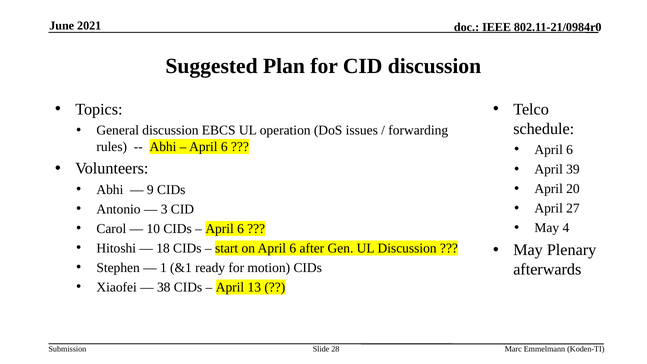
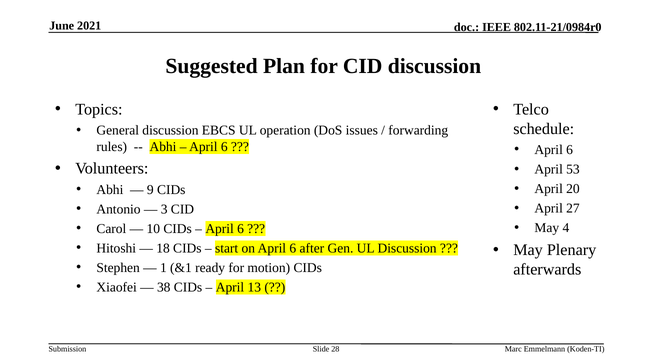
39: 39 -> 53 (573, 169)
